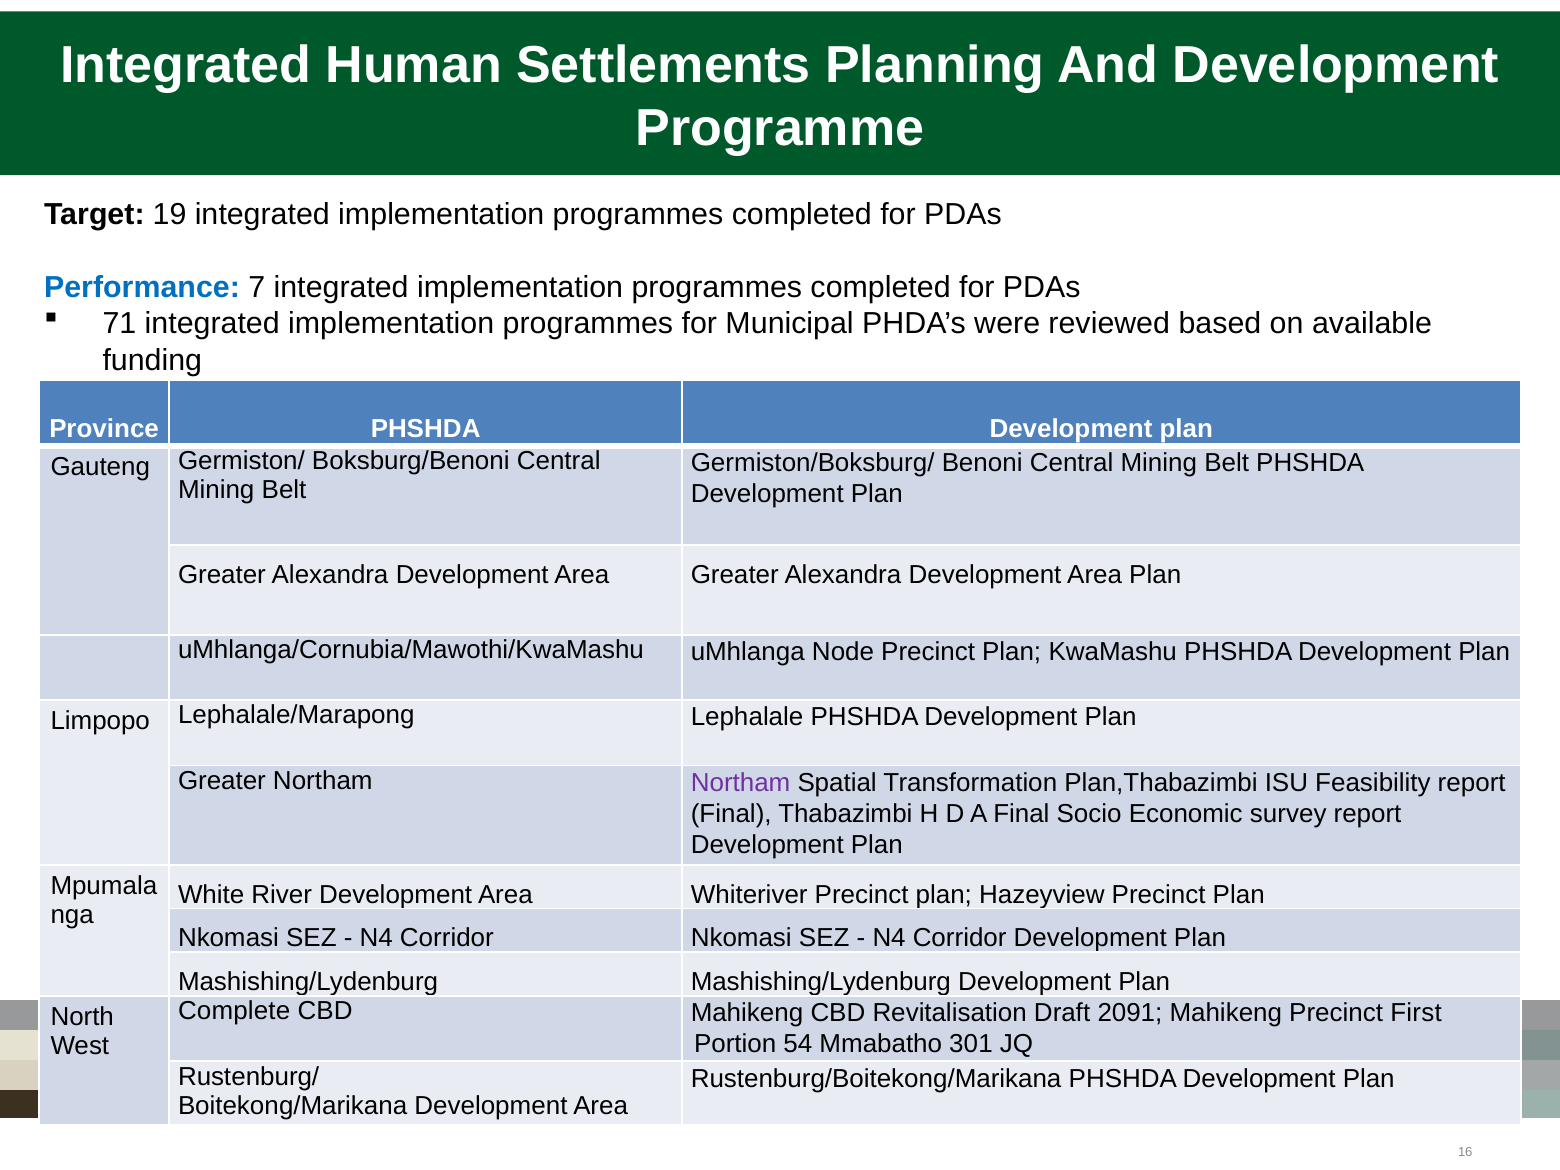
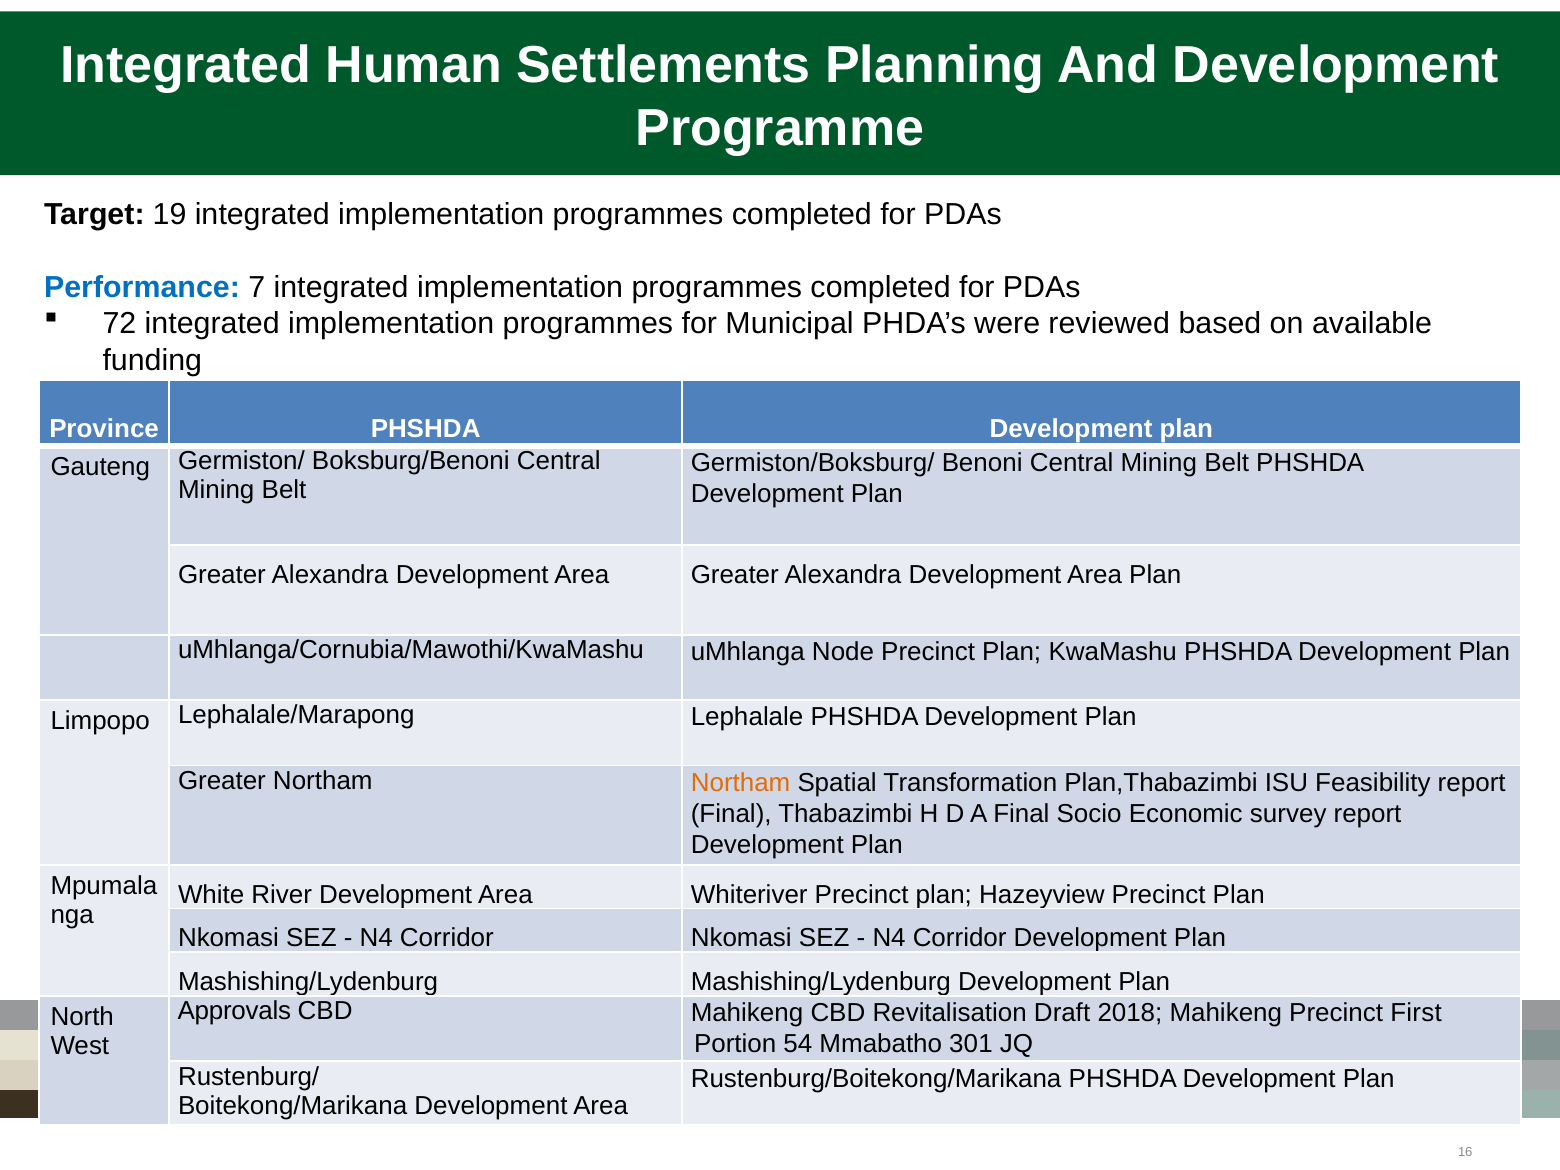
71: 71 -> 72 (119, 324)
Northam colour: purple -> orange (741, 783)
Complete: Complete -> Approvals (234, 1011)
2091: 2091 -> 2018 (1130, 1013)
